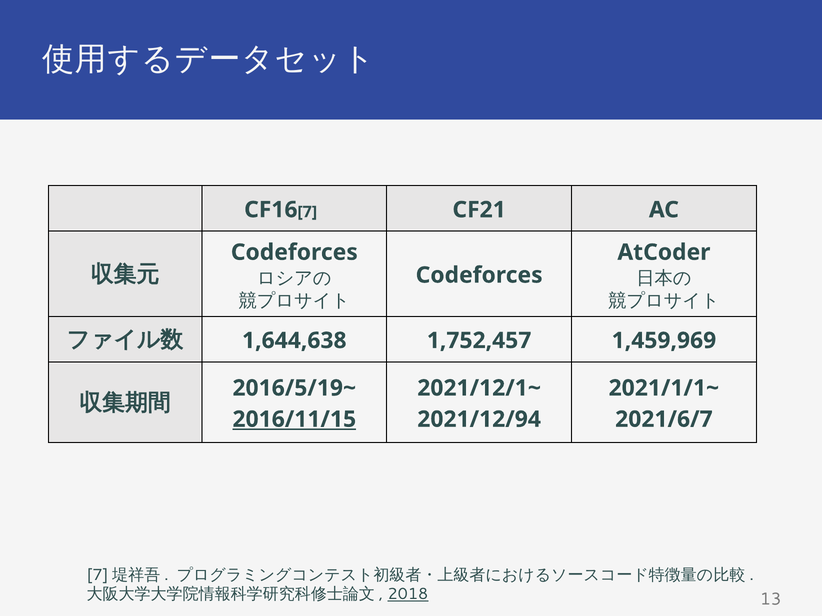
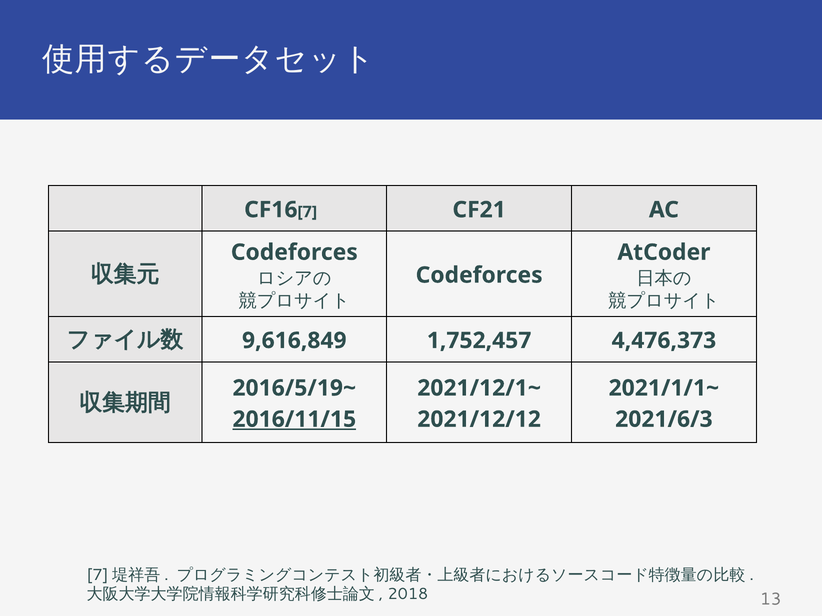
1,644,638: 1,644,638 -> 9,616,849 (294, 341)
1,459,969: 1,459,969 -> 4,476,373 (664, 341)
2021/12/94: 2021/12/94 -> 2021/12/12 (479, 420)
2021/6/7: 2021/6/7 -> 2021/6/3 (664, 420)
2018 underline: present -> none (408, 595)
